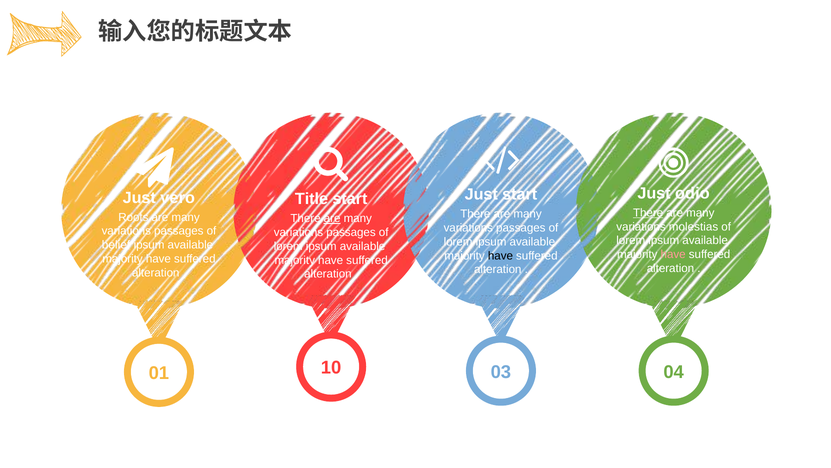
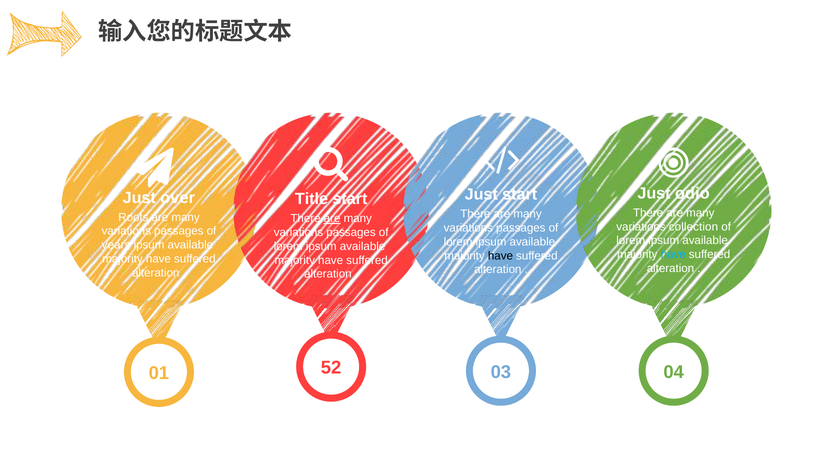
vero: vero -> over (178, 198)
There underline: present -> none (648, 213)
molestias: molestias -> collection (693, 226)
belief: belief -> years (116, 245)
have colour: pink -> light blue (673, 254)
10: 10 -> 52 (331, 367)
